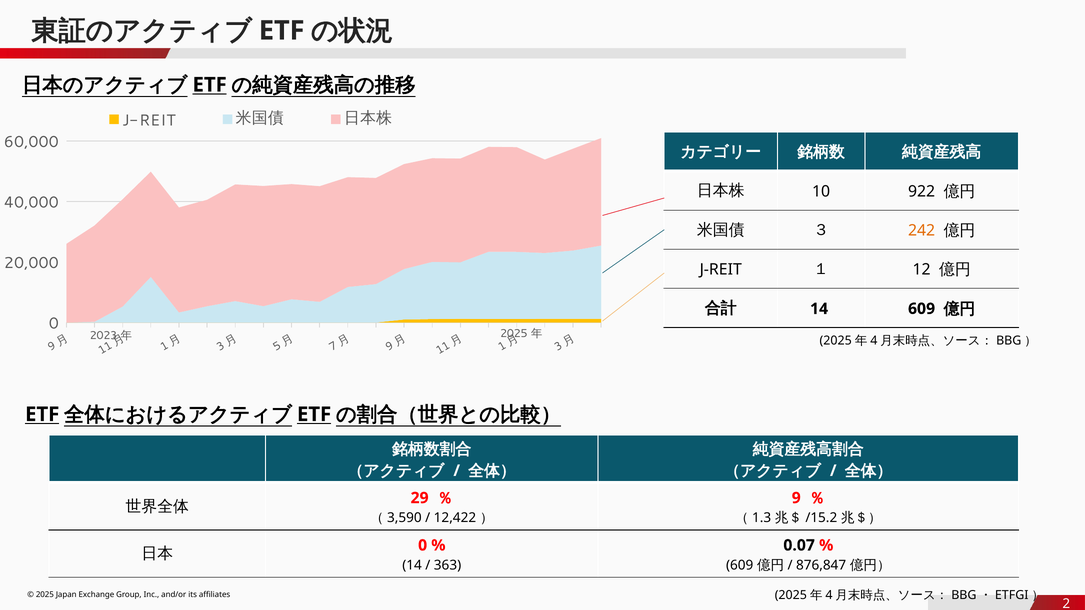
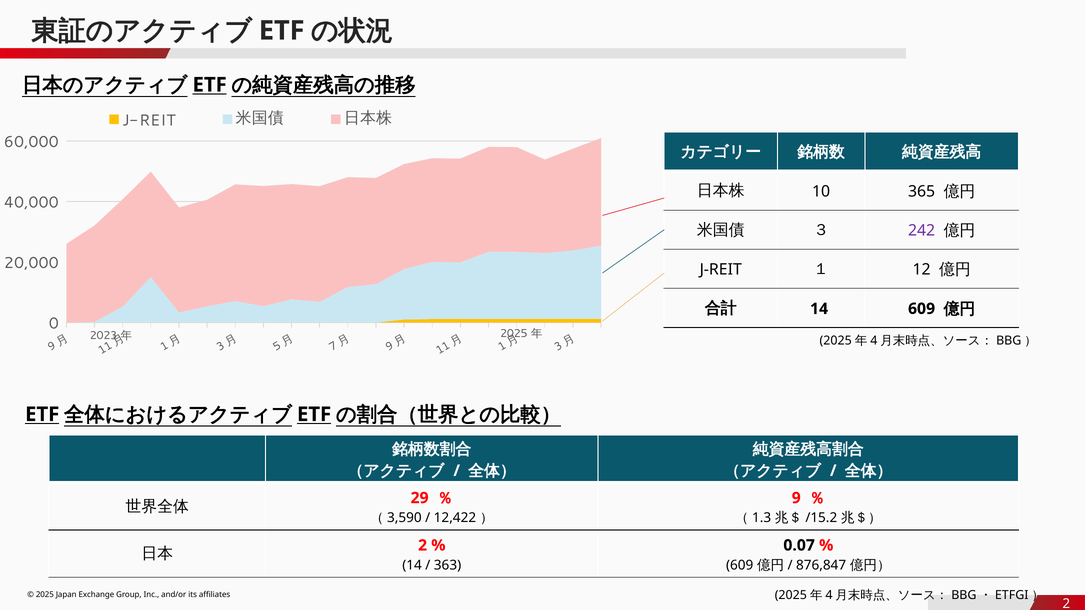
922: 922 -> 365 (922, 192)
242 colour: orange -> purple (922, 231)
0: 0 -> 2 (423, 546)
